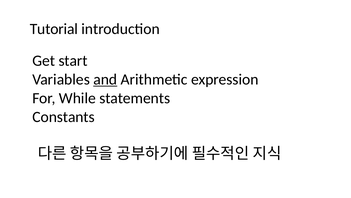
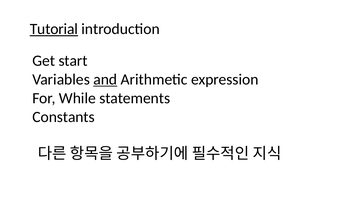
Tutorial underline: none -> present (54, 29)
